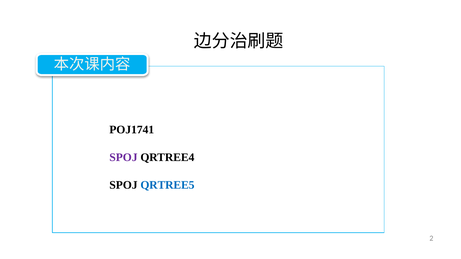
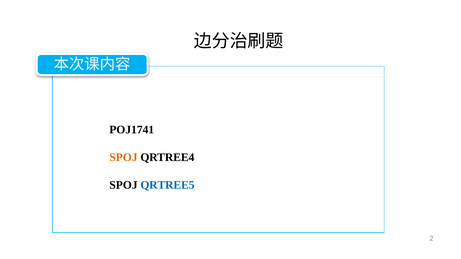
SPOJ colour: purple -> orange (123, 158)
